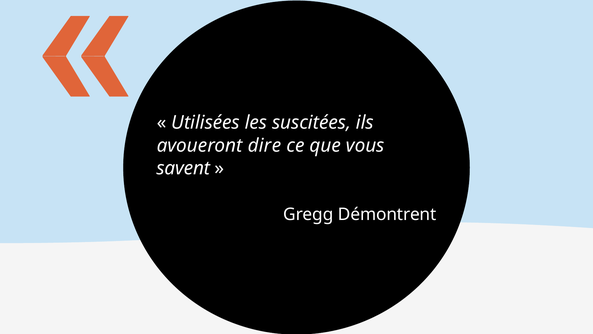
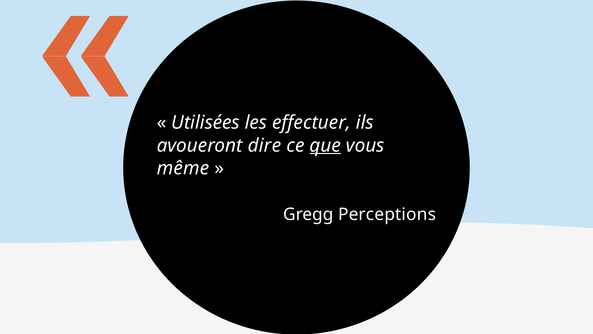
suscitées: suscitées -> effectuer (311, 123)
que underline: none -> present (325, 145)
savent: savent -> même (183, 168)
Démontrent: Démontrent -> Perceptions (387, 214)
